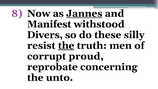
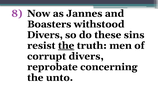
Jannes underline: present -> none (84, 13)
Manifest: Manifest -> Boasters (49, 24)
silly: silly -> sins (134, 35)
corrupt proud: proud -> divers (86, 56)
